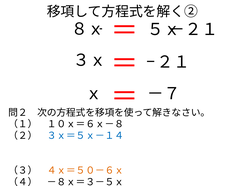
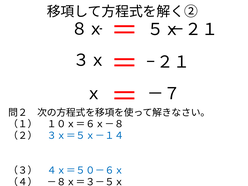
４ｘ＝５０－６ｘ colour: orange -> blue (85, 171)
